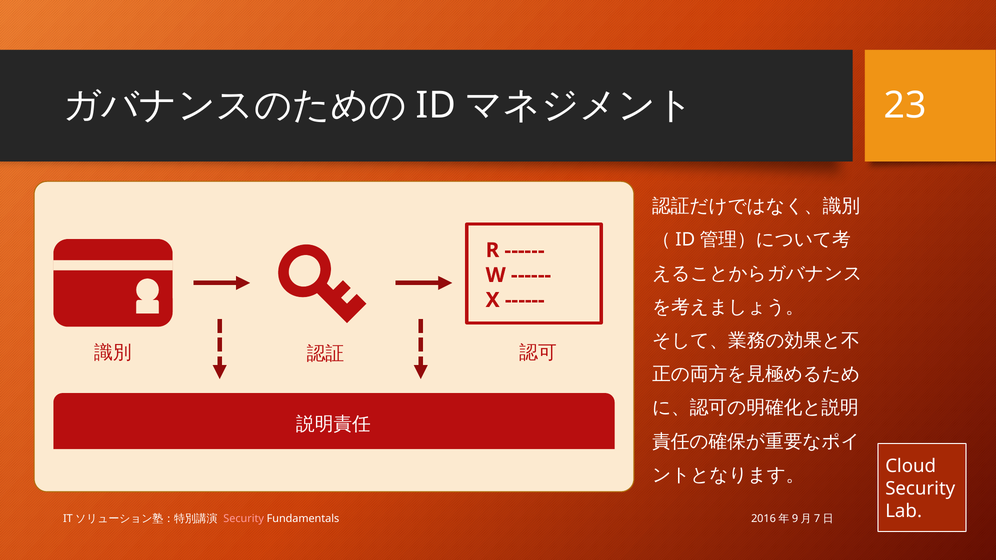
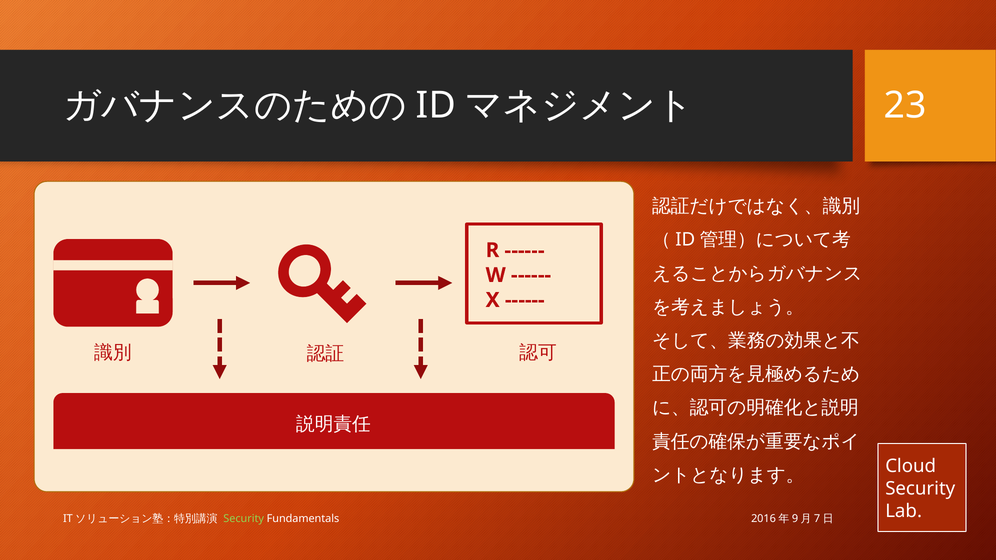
Security colour: pink -> light green (244, 519)
